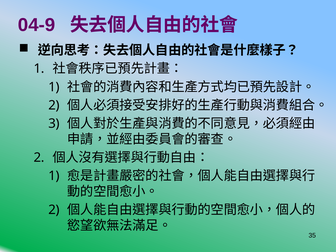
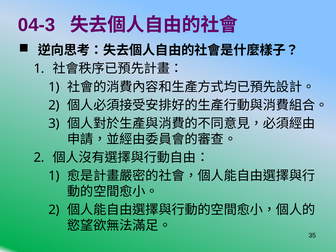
04-9: 04-9 -> 04-3 (37, 25)
